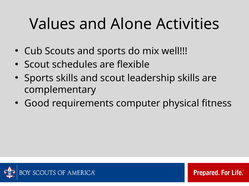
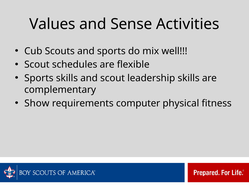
Alone: Alone -> Sense (131, 24)
Good: Good -> Show (37, 104)
